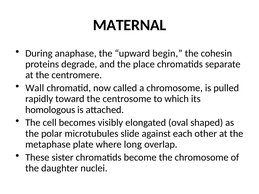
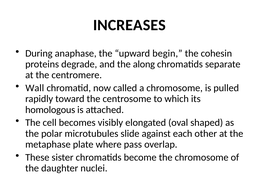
MATERNAL: MATERNAL -> INCREASES (129, 25)
place: place -> along (144, 64)
long: long -> pass (133, 145)
